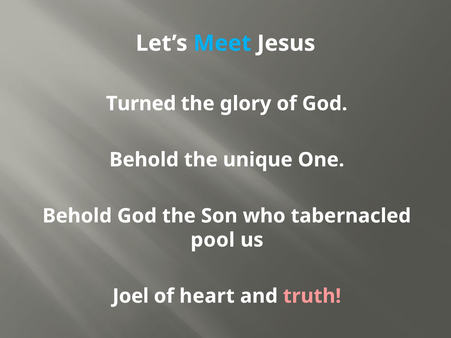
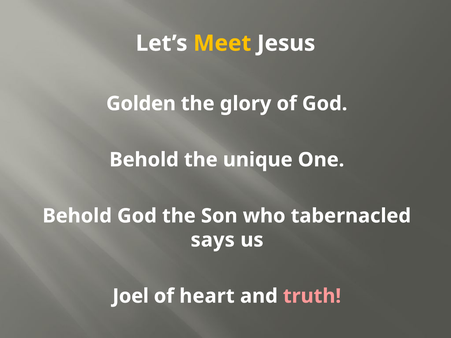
Meet colour: light blue -> yellow (222, 43)
Turned: Turned -> Golden (141, 104)
pool: pool -> says (213, 240)
